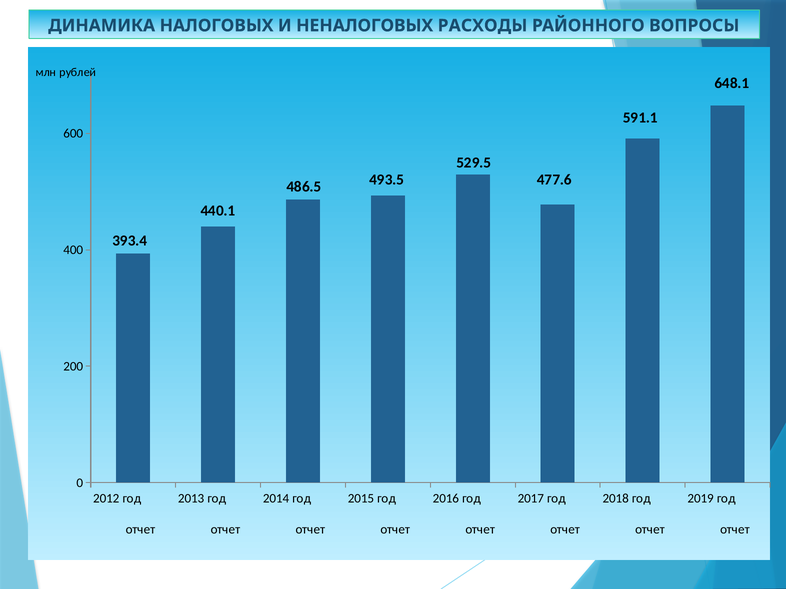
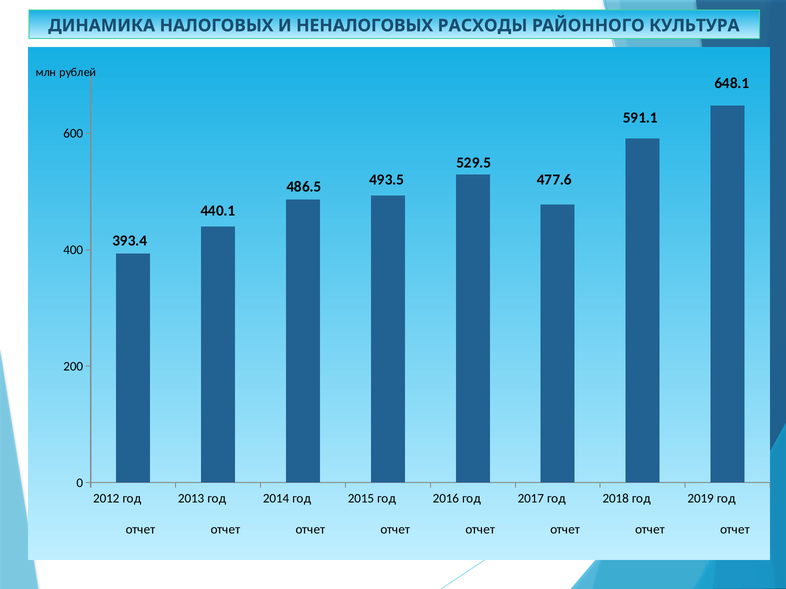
ВОПРОСЫ: ВОПРОСЫ -> КУЛЬТУРА (694, 26)
